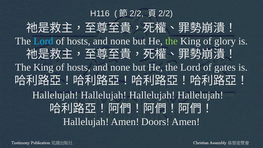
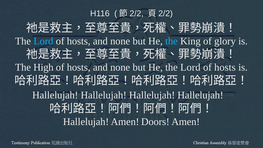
the colour: light green -> light blue (171, 41)
King: King -> High (43, 67)
gates: gates -> hosts (225, 67)
